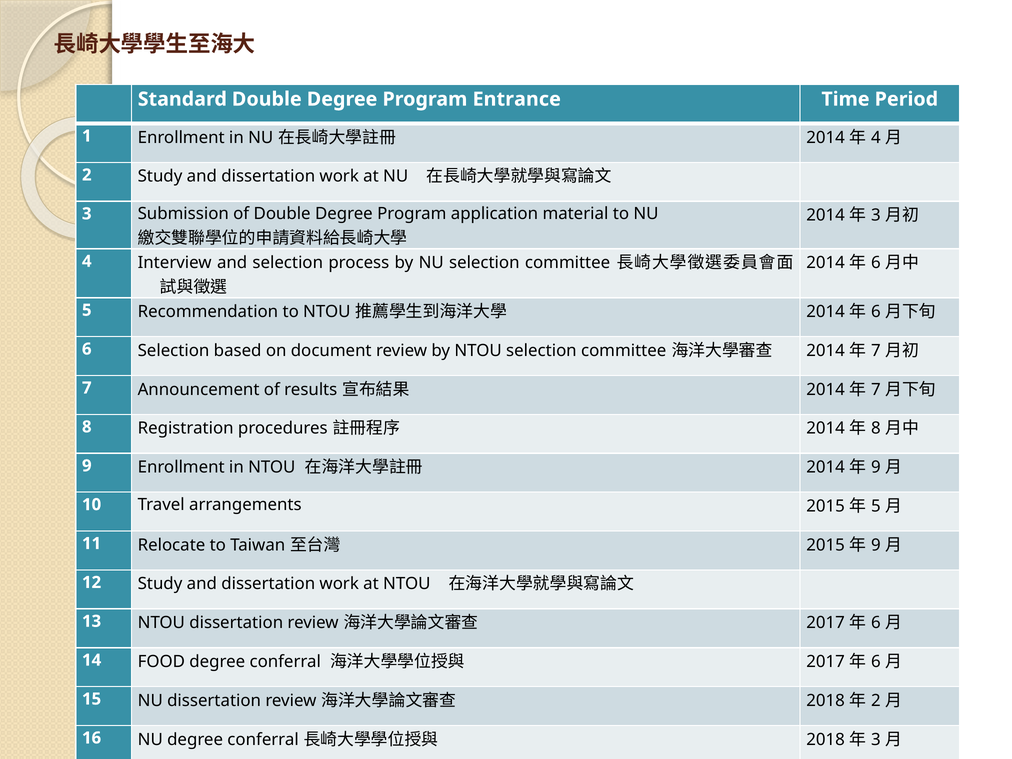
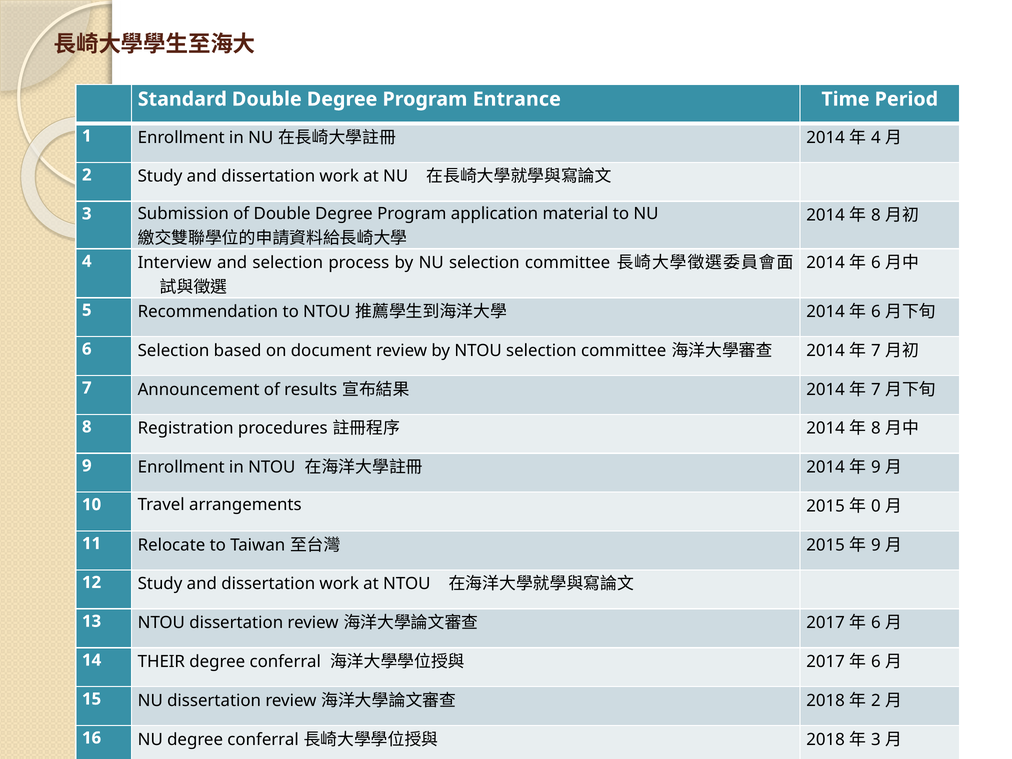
3: 3 -> 8 (876, 215)
5: 5 -> 0 (876, 506)
FOOD: FOOD -> THEIR (161, 662)
